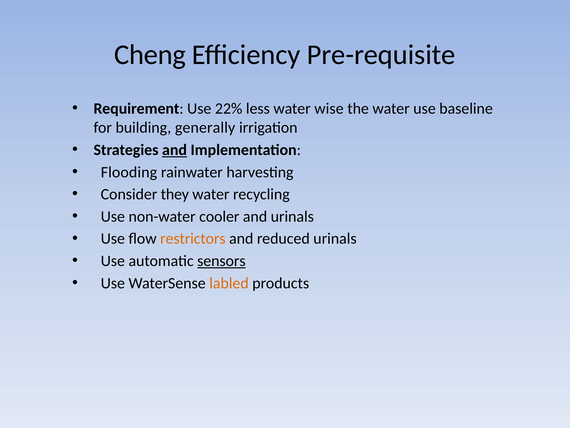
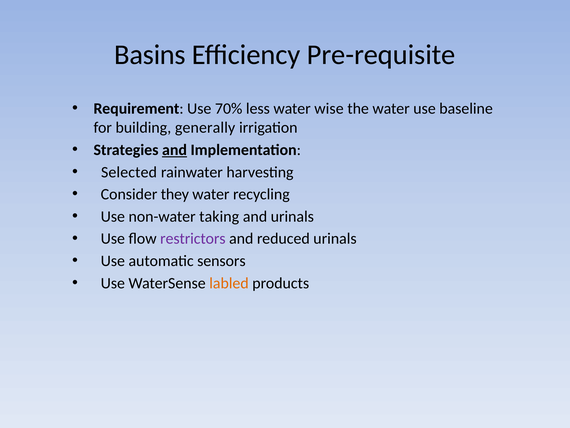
Cheng: Cheng -> Basins (150, 55)
22%: 22% -> 70% (229, 108)
Flooding: Flooding -> Selected (129, 172)
cooler: cooler -> taking (219, 216)
restrictors colour: orange -> purple (193, 238)
sensors underline: present -> none (221, 261)
